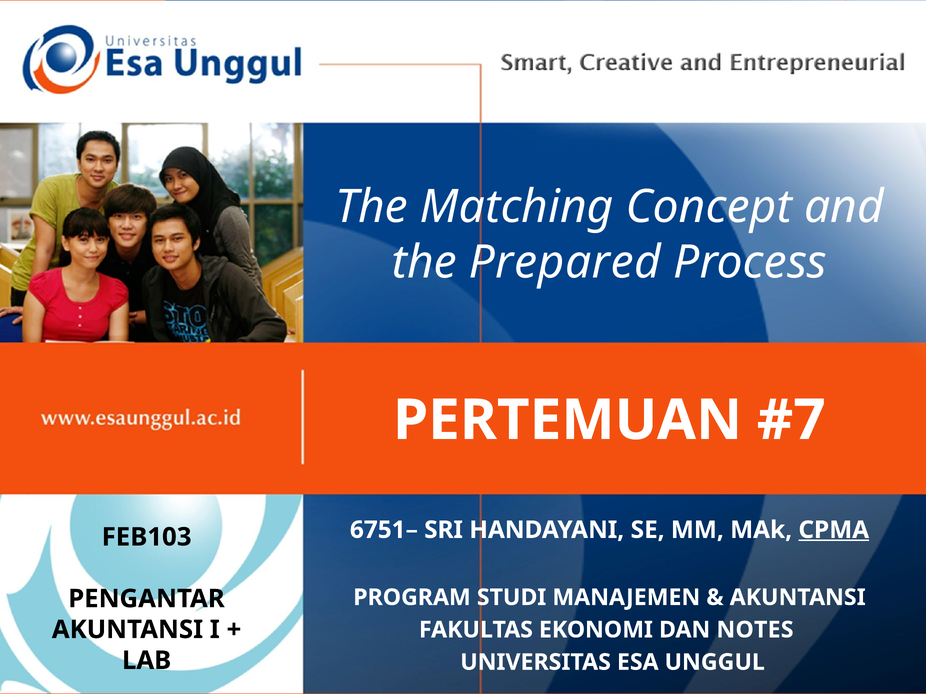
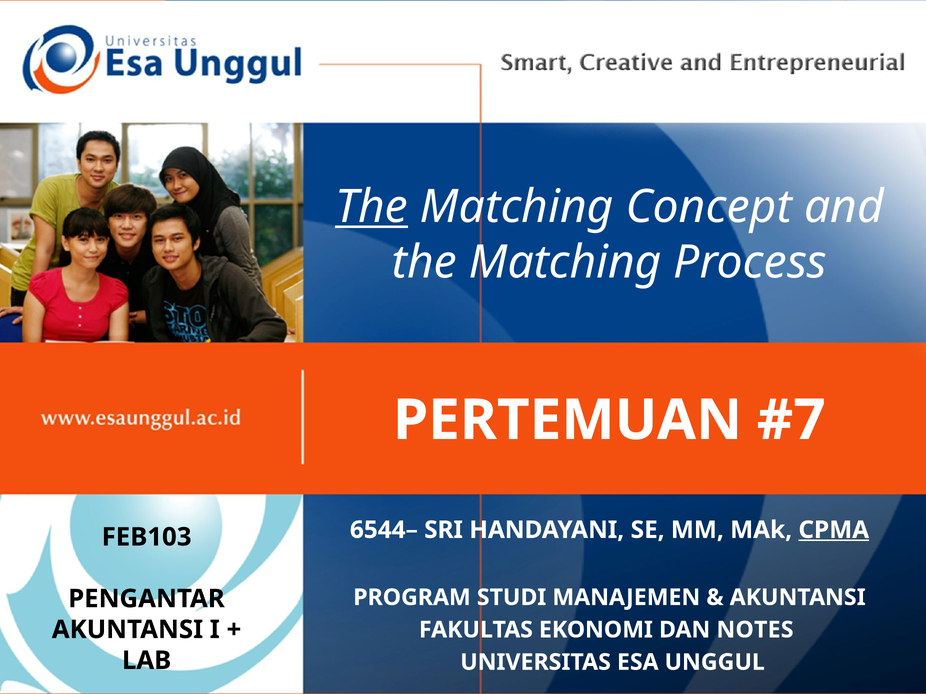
The underline: none -> present (372, 207)
Prepared: Prepared -> Matching (565, 263)
6751–: 6751– -> 6544– (384, 530)
